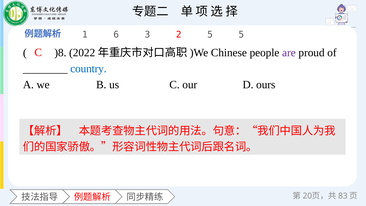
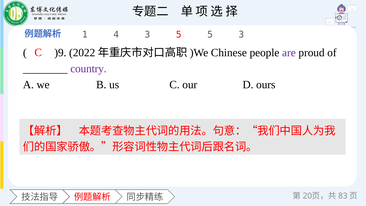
6: 6 -> 4 (116, 34)
3 2: 2 -> 5 (179, 34)
5 5: 5 -> 3 (241, 34)
)8: )8 -> )9 (60, 53)
country colour: blue -> purple (88, 69)
